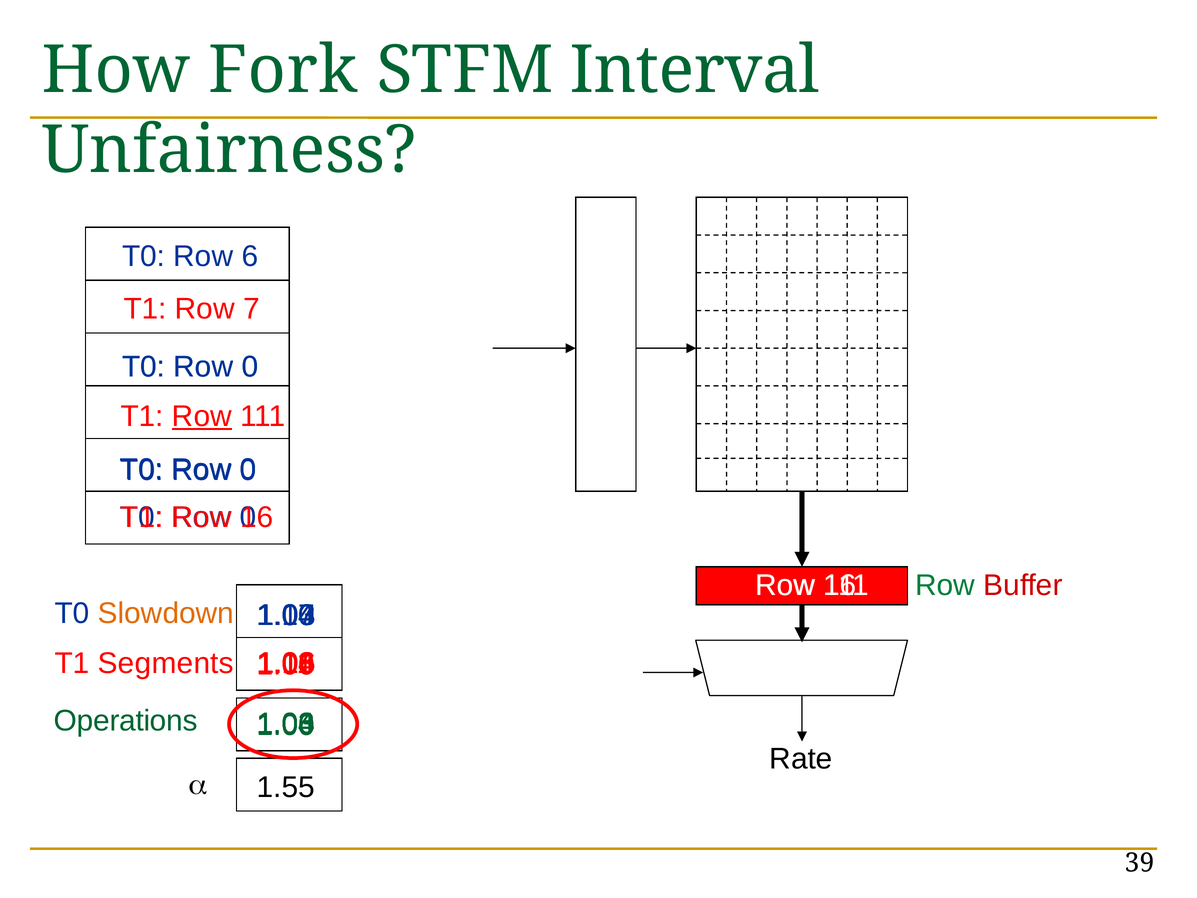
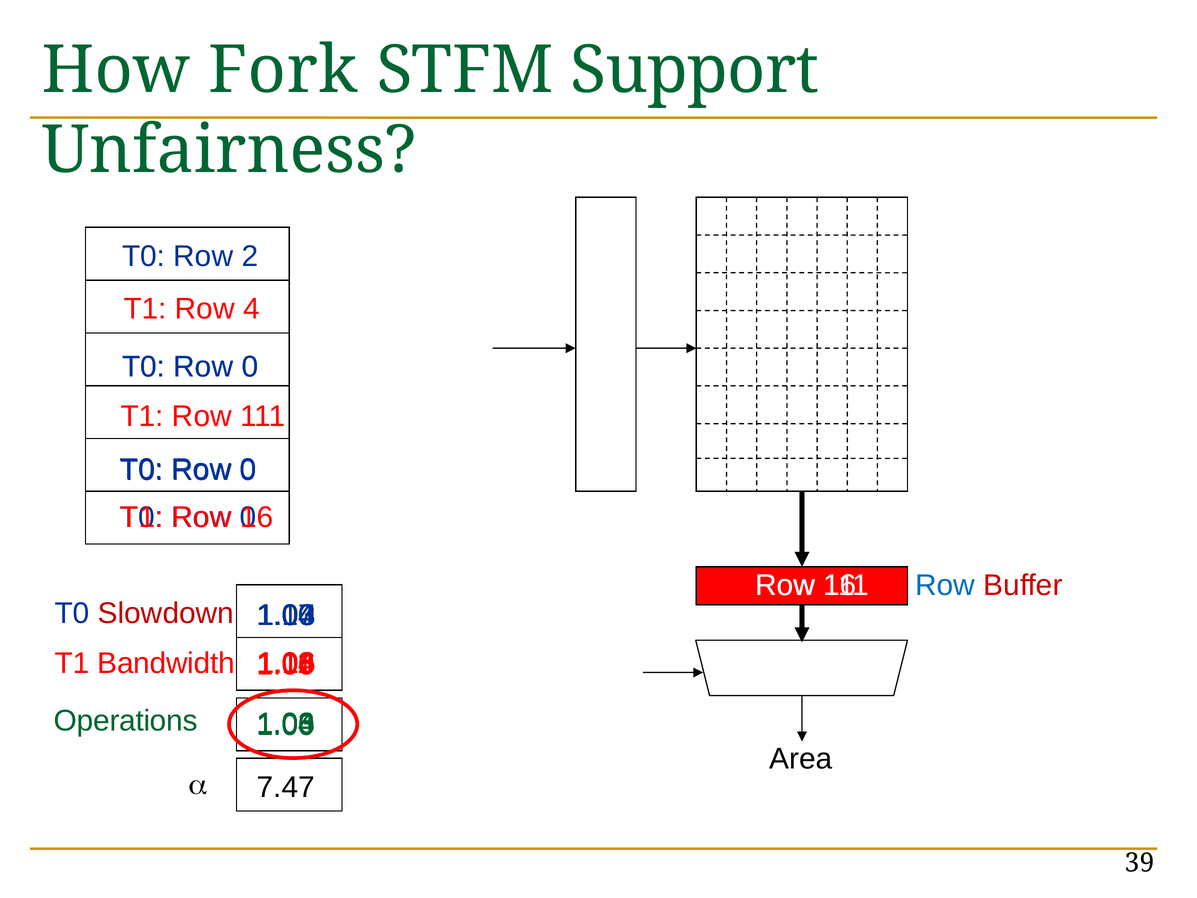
Interval: Interval -> Support (695, 70)
6: 6 -> 2 (250, 256)
7: 7 -> 4 (251, 309)
Row underline: present -> none (202, 416)
Row colour: green -> blue (945, 585)
Slowdown colour: orange -> red (166, 613)
Segments: Segments -> Bandwidth (166, 663)
Rate: Rate -> Area (801, 759)
1.55: 1.55 -> 7.47 (286, 787)
